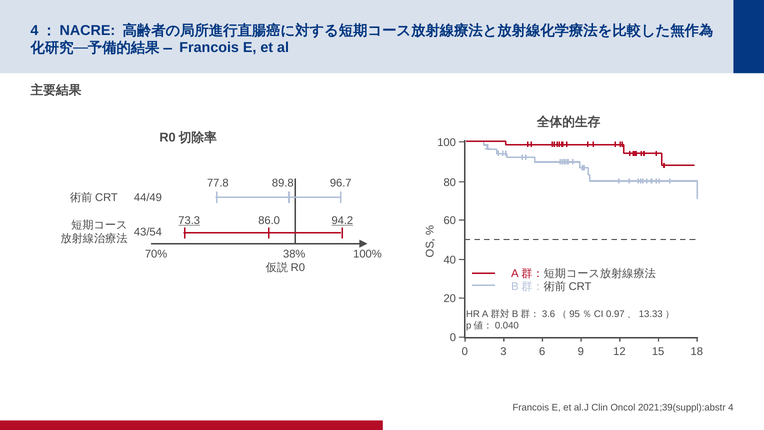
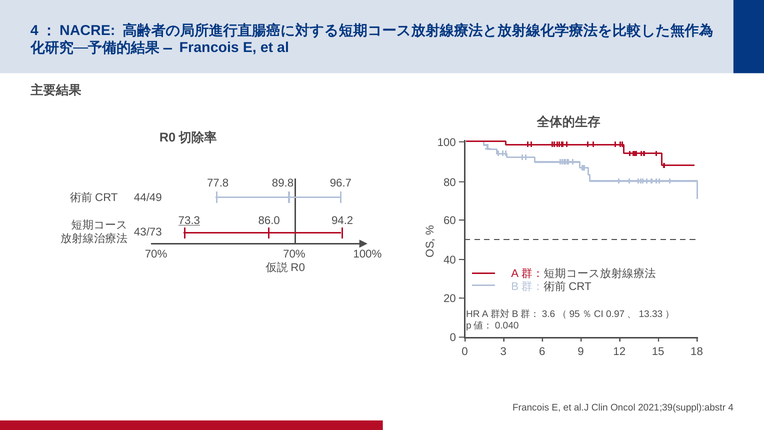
94.2 underline: present -> none (342, 220)
43/54: 43/54 -> 43/73 (148, 232)
70% 38%: 38% -> 70% (294, 254)
